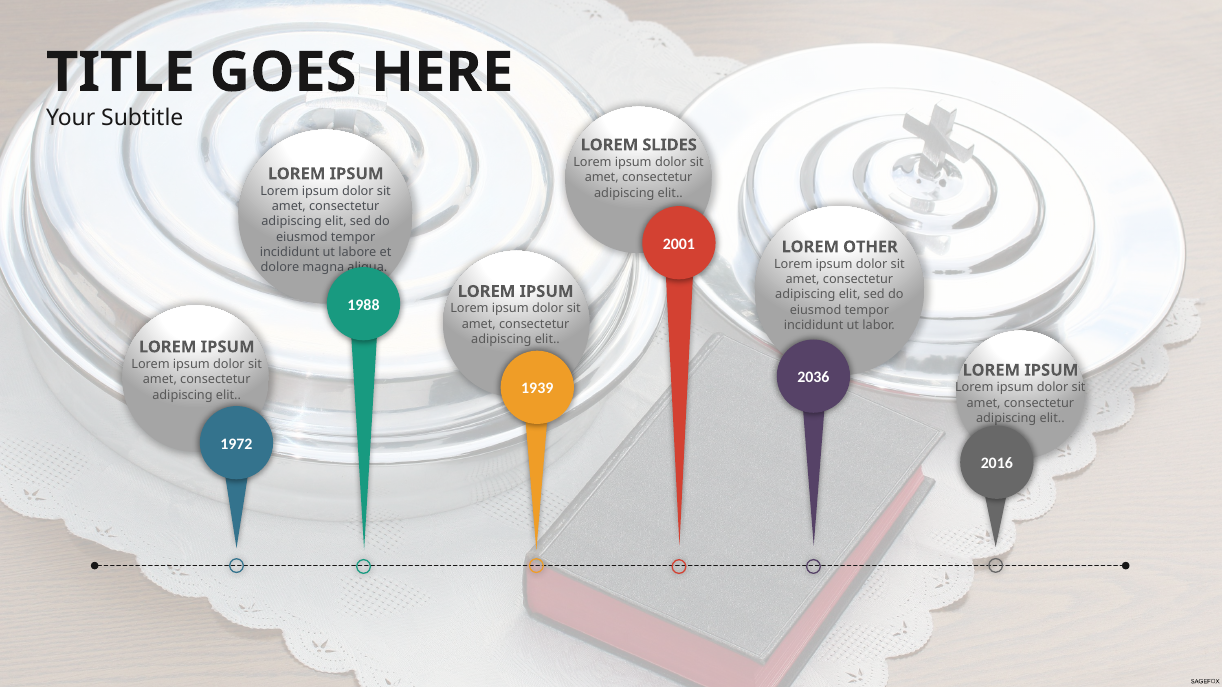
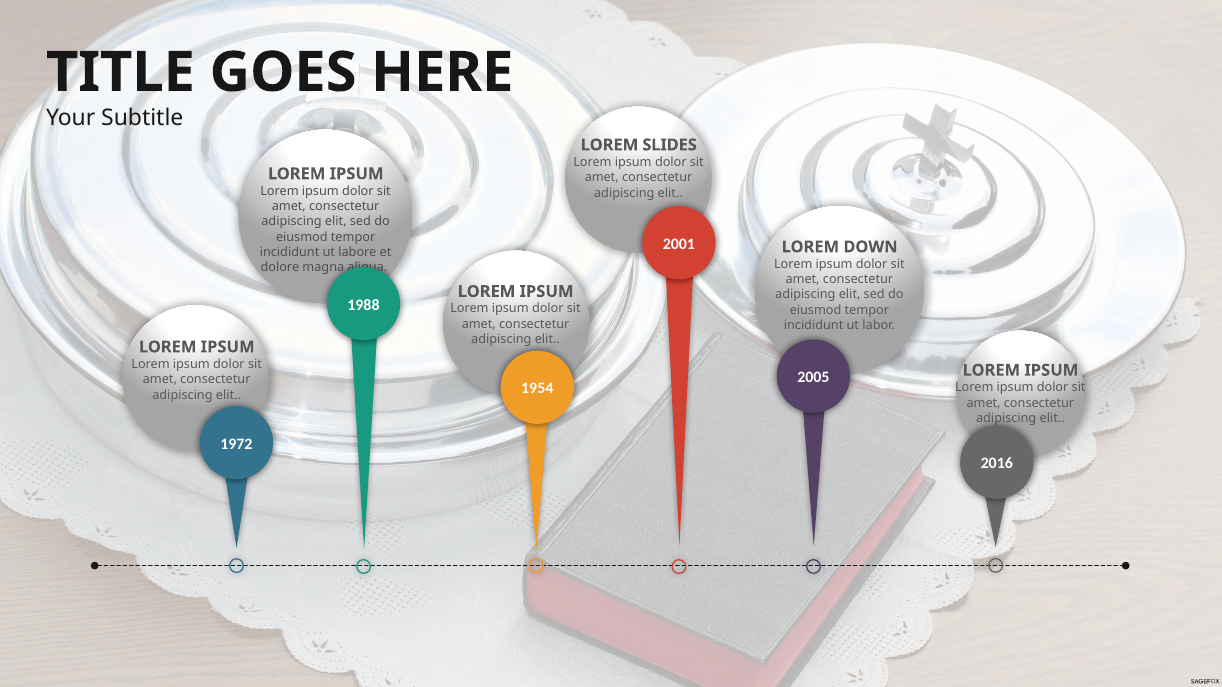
OTHER: OTHER -> DOWN (870, 247)
2036: 2036 -> 2005 (813, 377)
1939: 1939 -> 1954 (537, 389)
